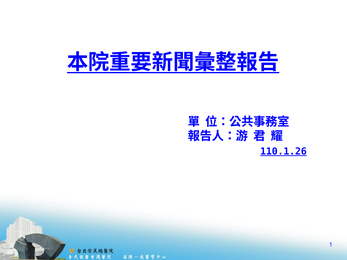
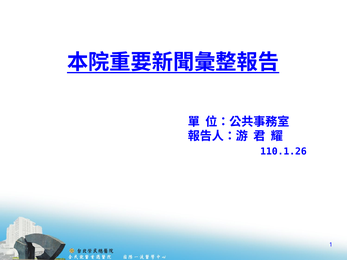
110.1.26 underline: present -> none (283, 152)
